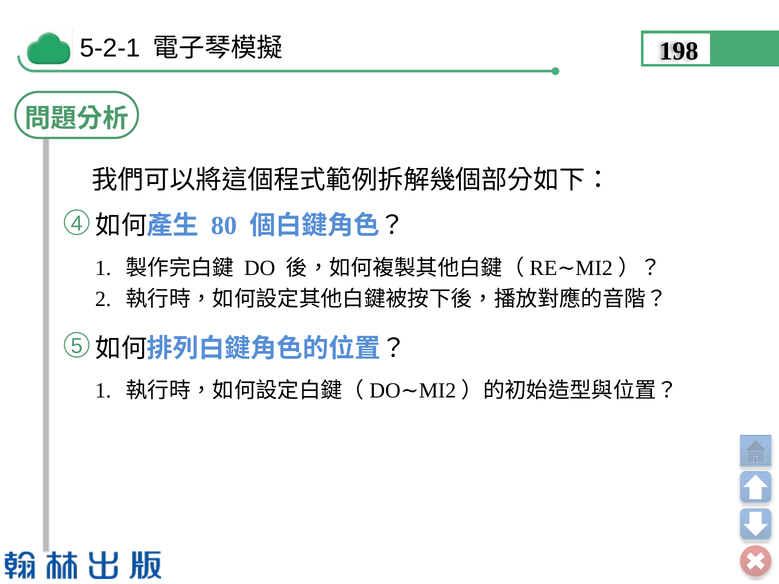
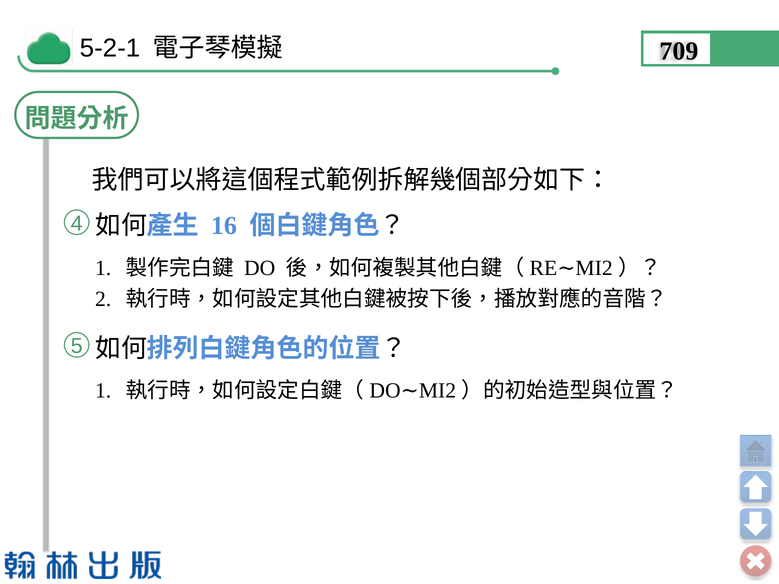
198: 198 -> 709 (679, 51)
80: 80 -> 16 (224, 226)
